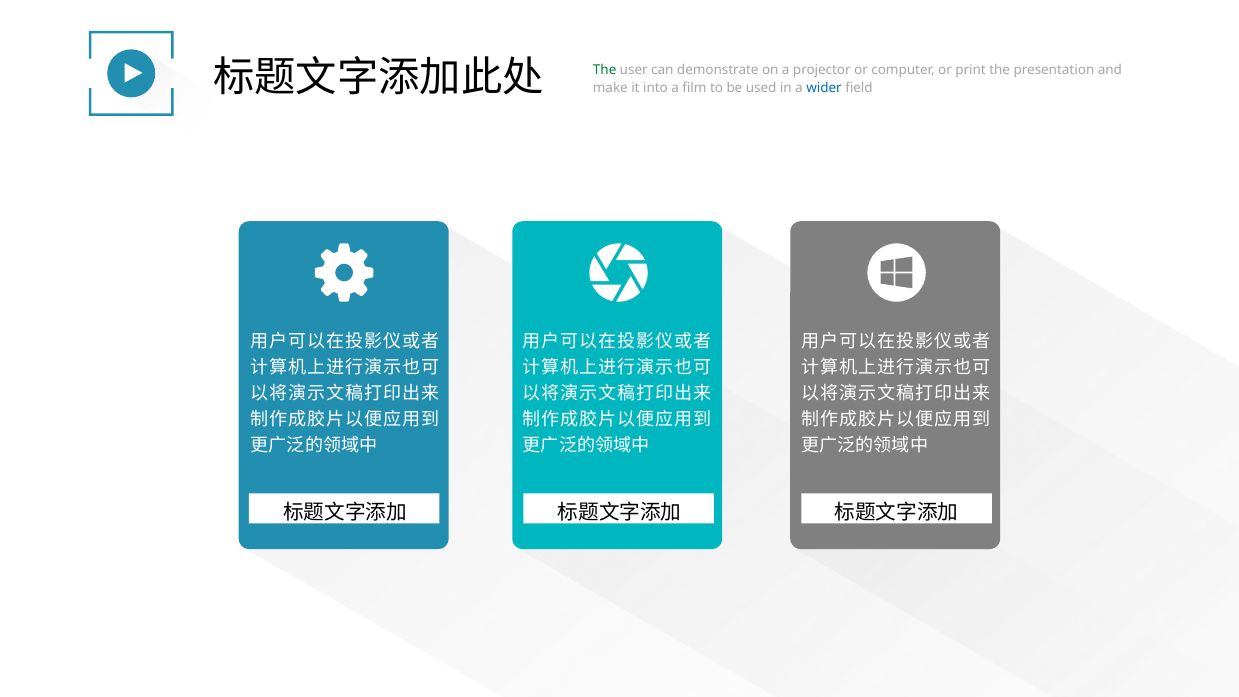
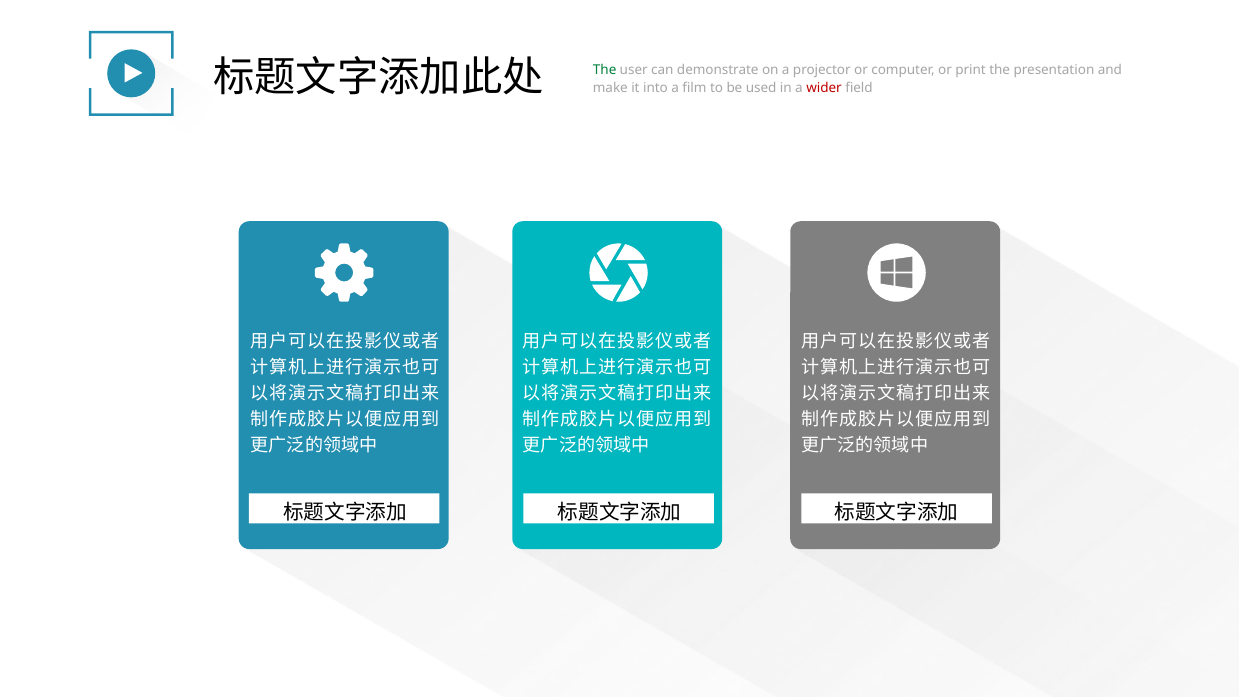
wider colour: blue -> red (824, 88)
